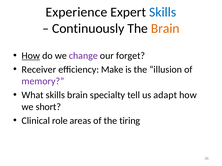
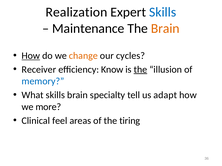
Experience: Experience -> Realization (76, 12)
Continuously: Continuously -> Maintenance (88, 29)
change colour: purple -> orange (83, 56)
forget: forget -> cycles (130, 56)
Make: Make -> Know (112, 70)
the underline: none -> present (140, 70)
memory colour: purple -> blue (43, 81)
short: short -> more (48, 107)
role: role -> feel (60, 121)
